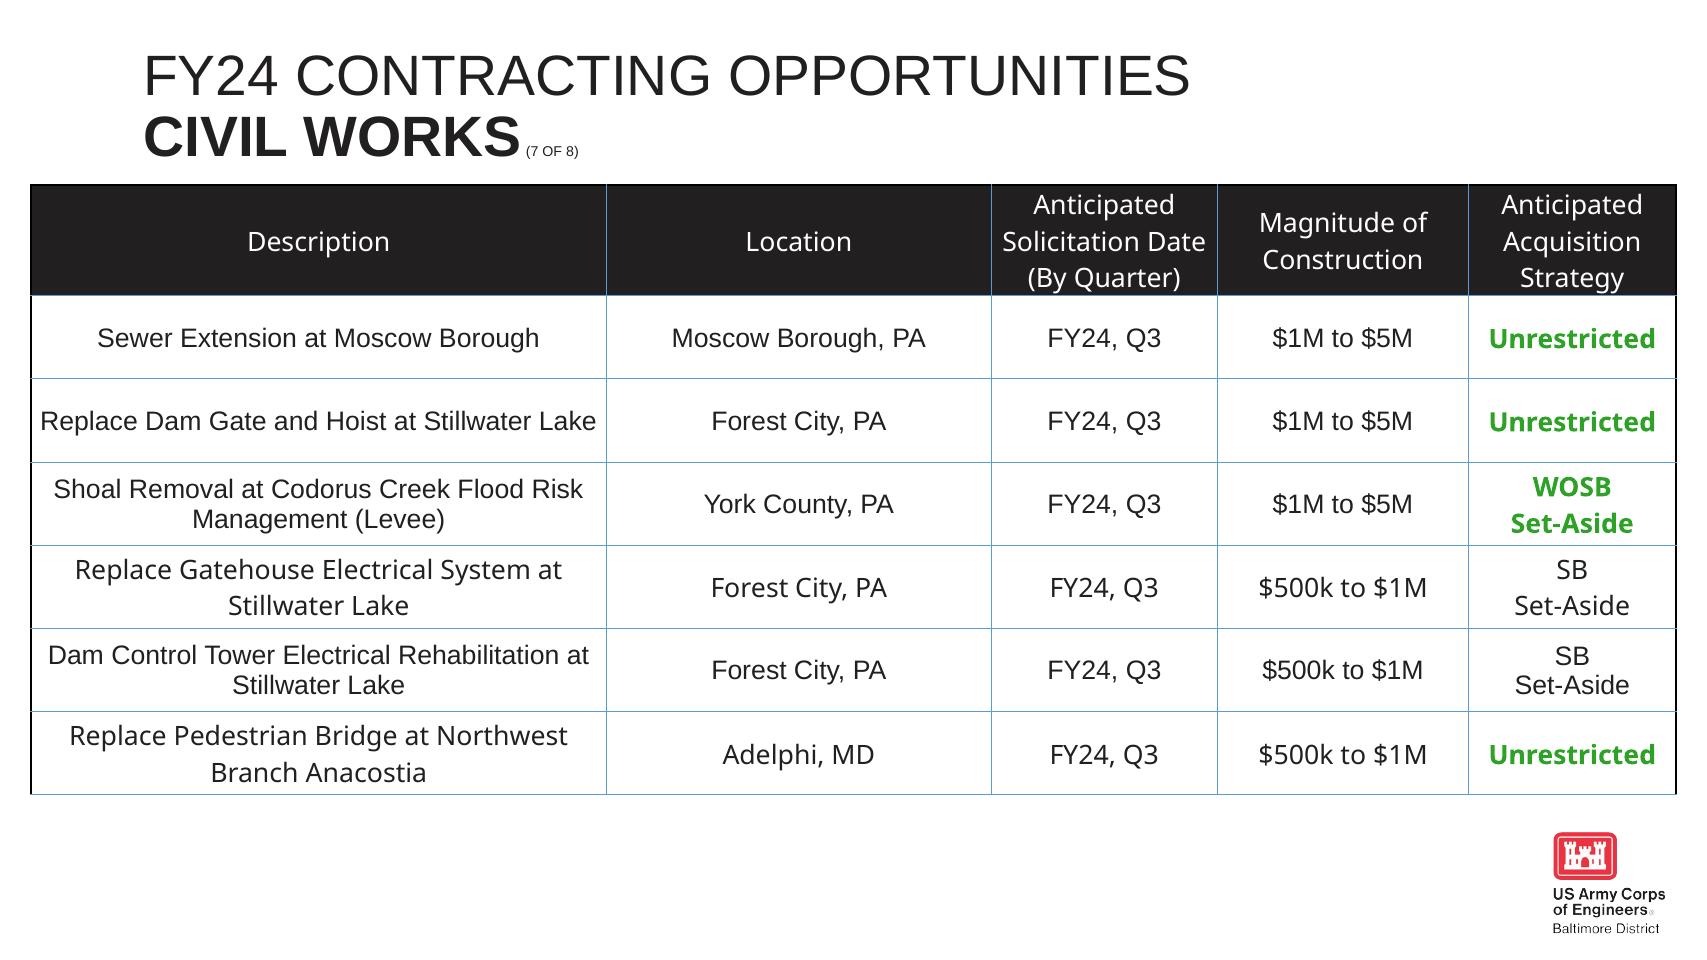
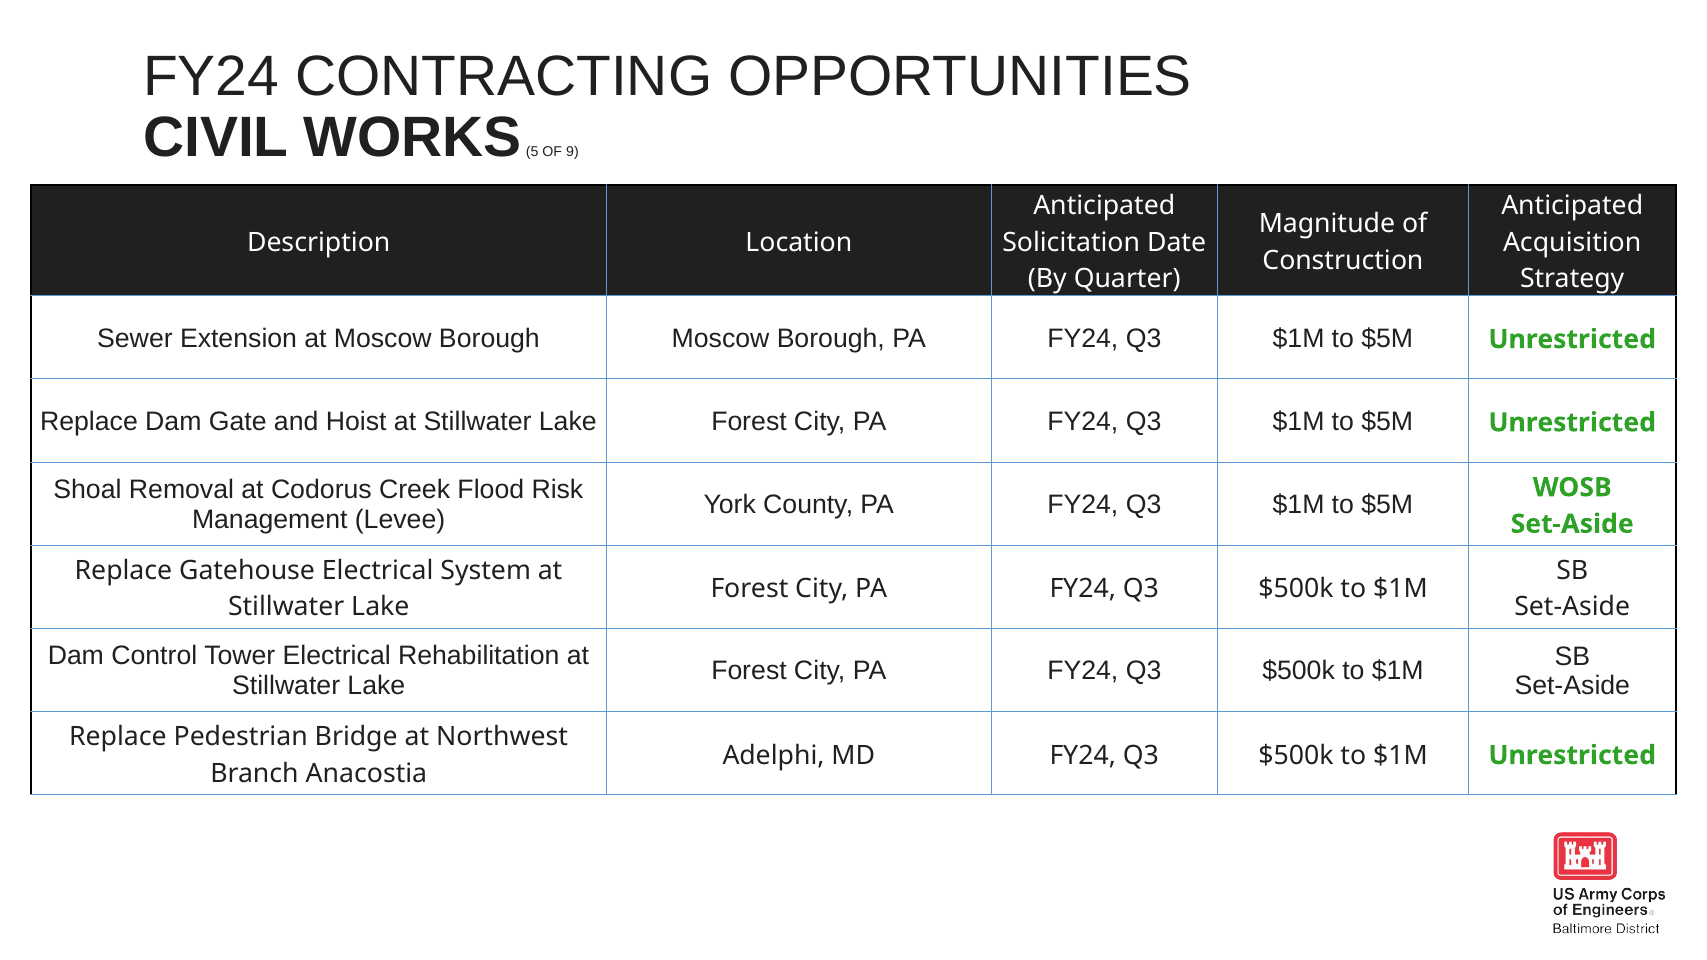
7: 7 -> 5 (532, 152)
8: 8 -> 9 (572, 152)
